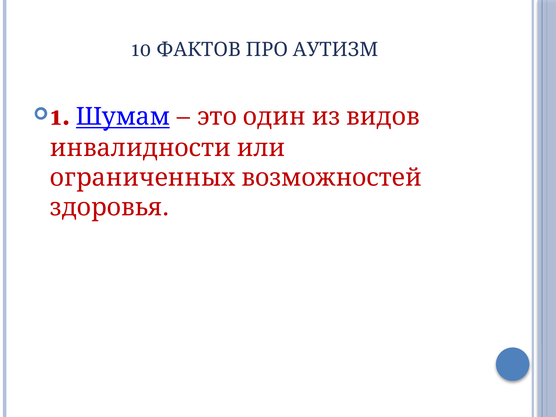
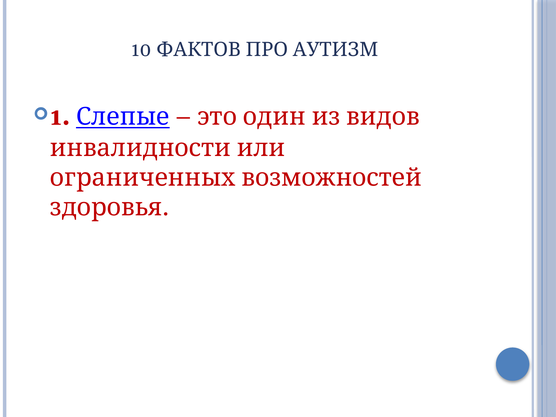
Шумам: Шумам -> Слепые (123, 117)
